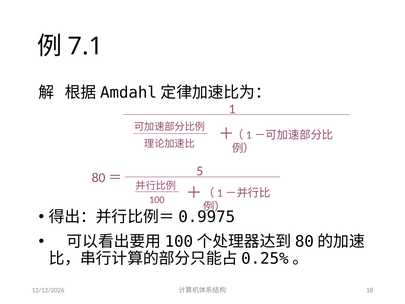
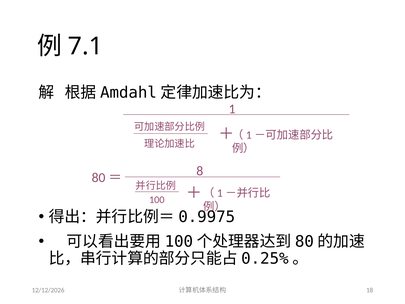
5: 5 -> 8 (200, 171)
